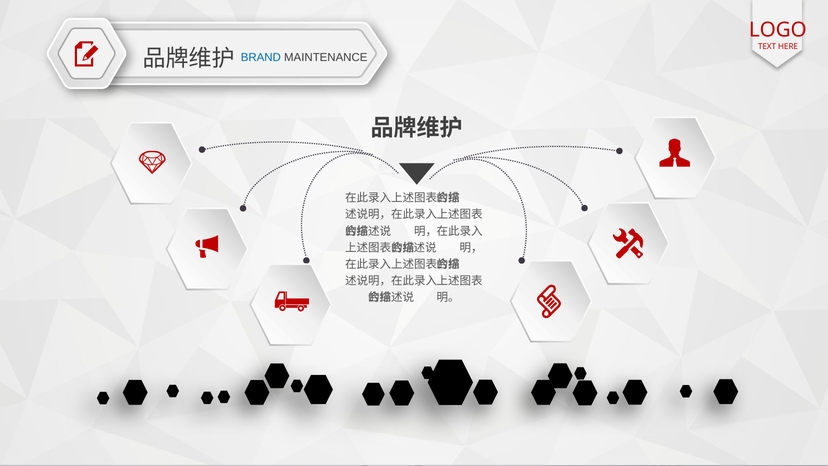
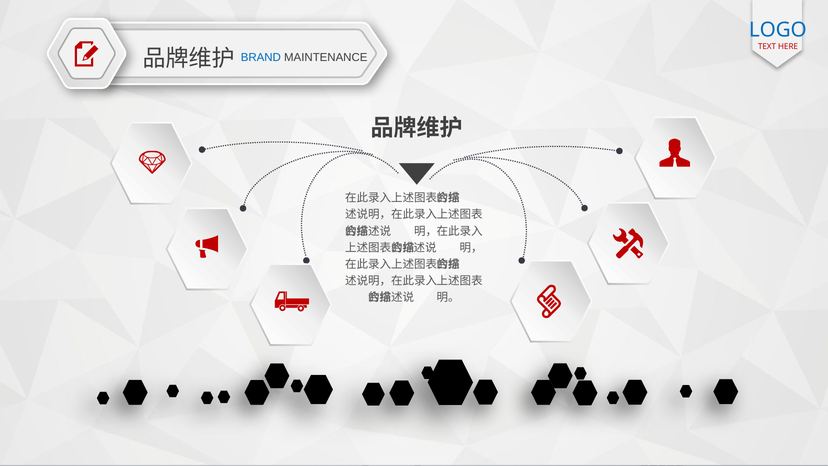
LOGO colour: red -> blue (778, 30)
